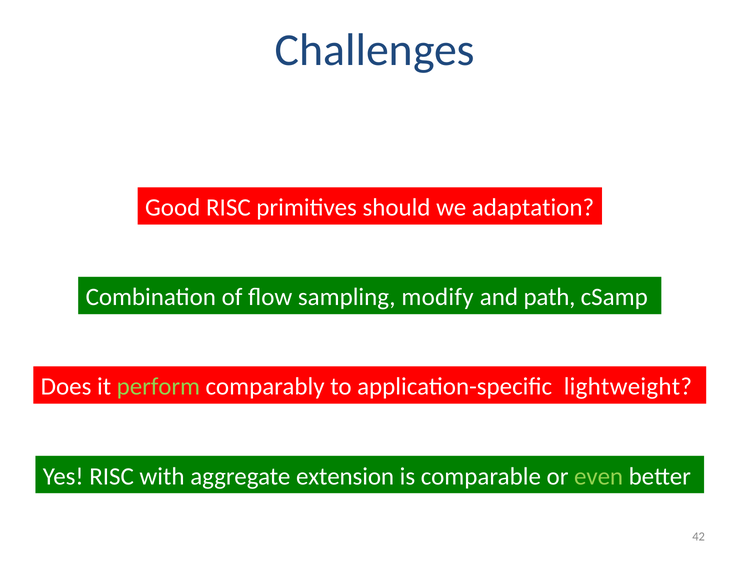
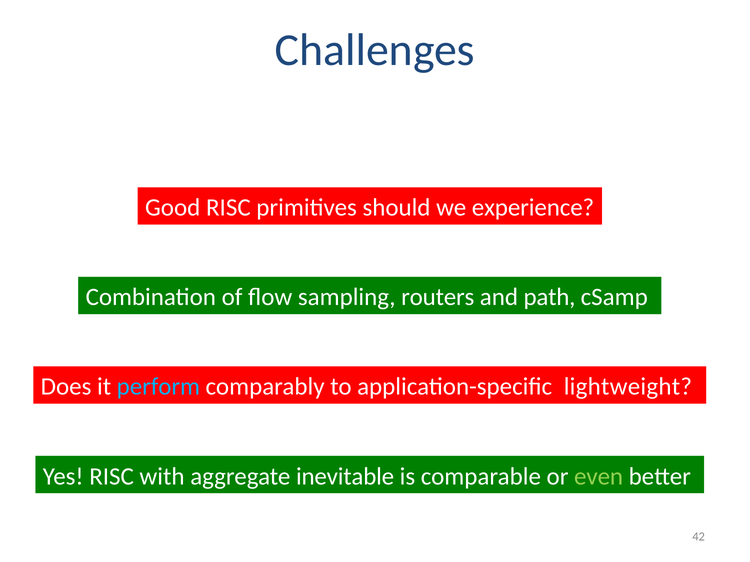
adaptation: adaptation -> experience (533, 208)
modify: modify -> routers (438, 298)
perform colour: light green -> light blue (158, 387)
extension: extension -> inevitable (345, 477)
